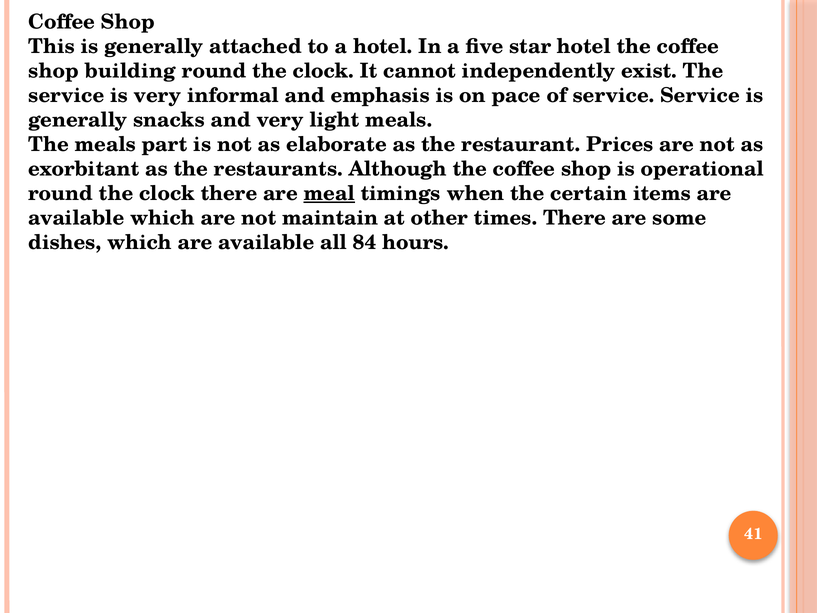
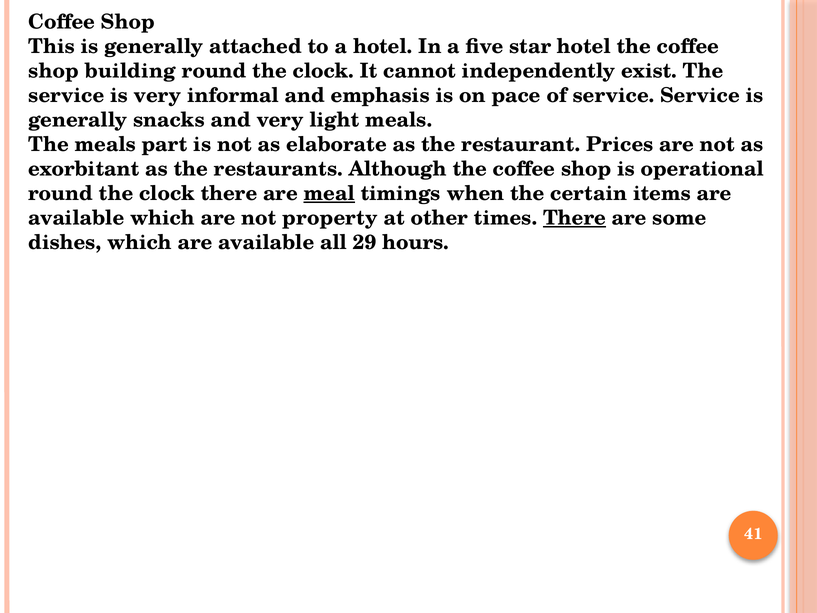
maintain: maintain -> property (330, 218)
There underline: none -> present (575, 218)
84: 84 -> 29 (365, 242)
